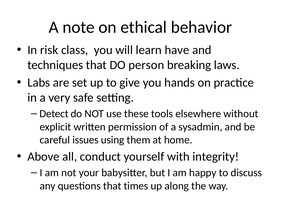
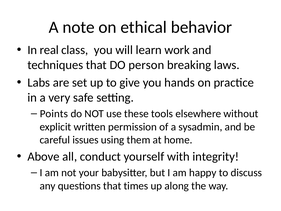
risk: risk -> real (49, 50)
have: have -> work (177, 50)
Detect: Detect -> Points (54, 114)
